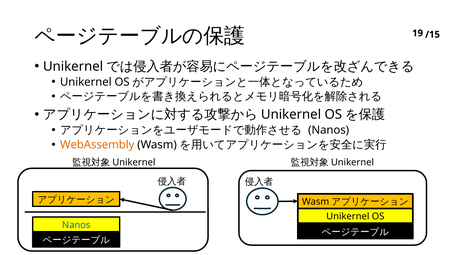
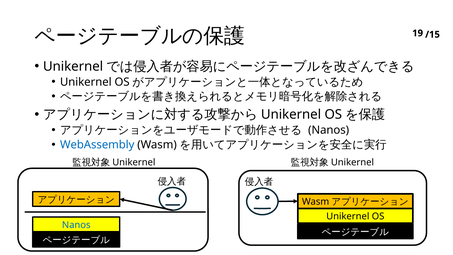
WebAssembly colour: orange -> blue (97, 145)
